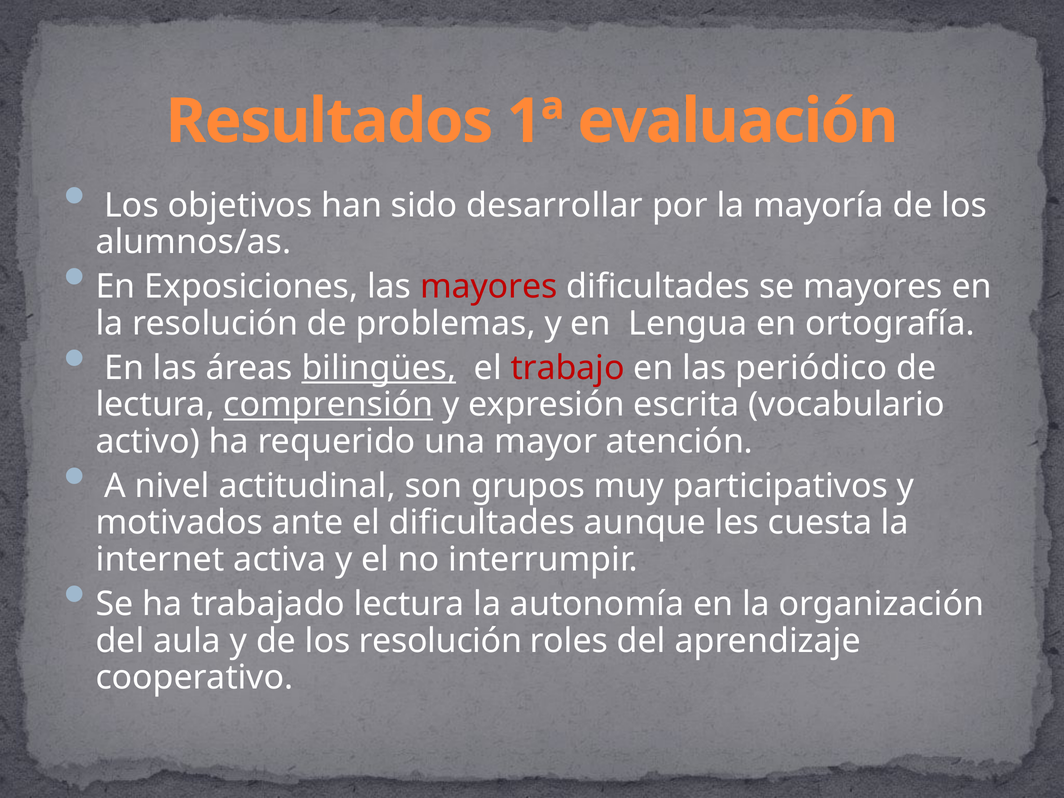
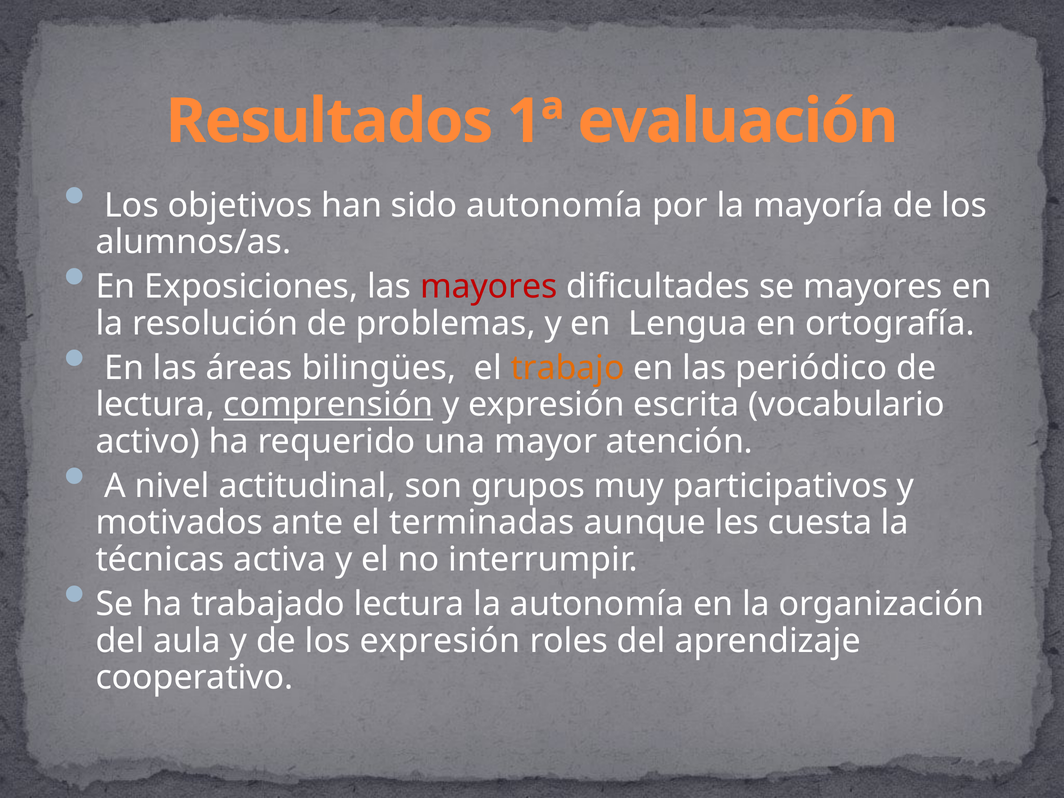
sido desarrollar: desarrollar -> autonomía (555, 205)
bilingües underline: present -> none (379, 368)
trabajo colour: red -> orange (568, 368)
el dificultades: dificultades -> terminadas (482, 523)
internet: internet -> técnicas (160, 559)
los resolución: resolución -> expresión (440, 641)
